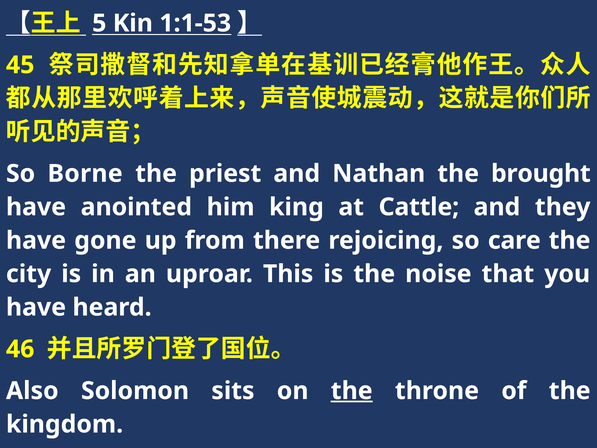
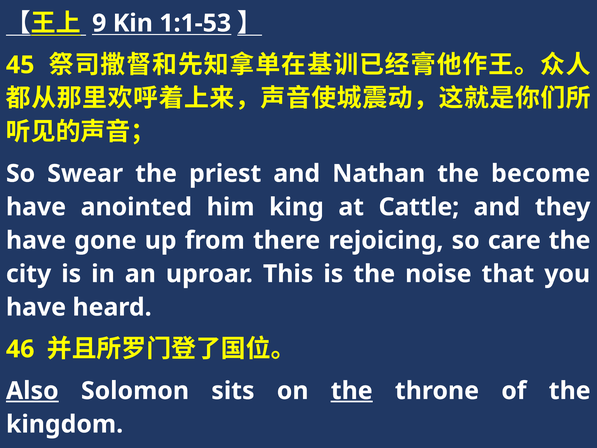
5: 5 -> 9 (99, 23)
Borne: Borne -> Swear (85, 174)
brought: brought -> become (541, 174)
Also underline: none -> present (32, 391)
